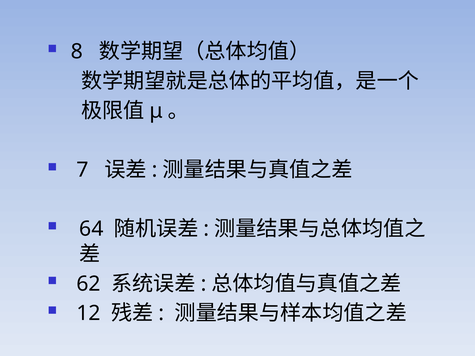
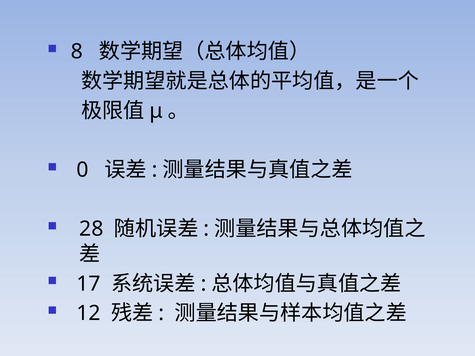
7: 7 -> 0 (82, 170)
64: 64 -> 28 (91, 229)
62: 62 -> 17 (88, 284)
